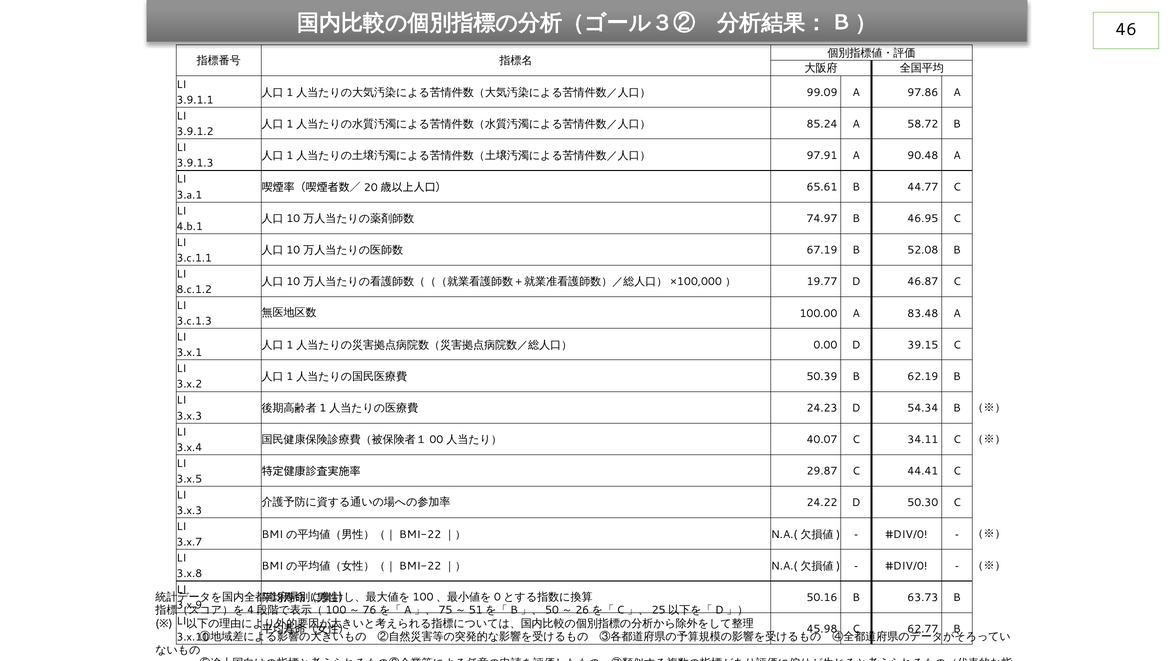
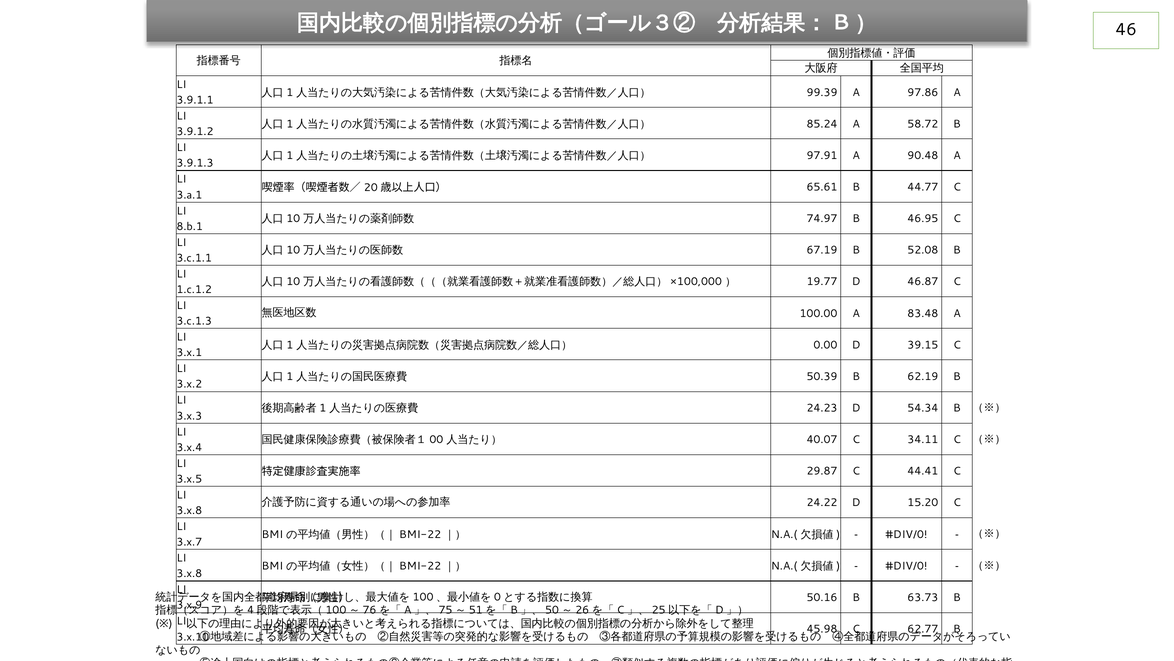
99.09: 99.09 -> 99.39 (822, 92)
4.b.1: 4.b.1 -> 8.b.1 (190, 226)
8.c.1.2: 8.c.1.2 -> 1.c.1.2 (194, 289)
50.30: 50.30 -> 15.20 (923, 502)
3.x.3: 3.x.3 -> 3.x.8 (189, 510)
